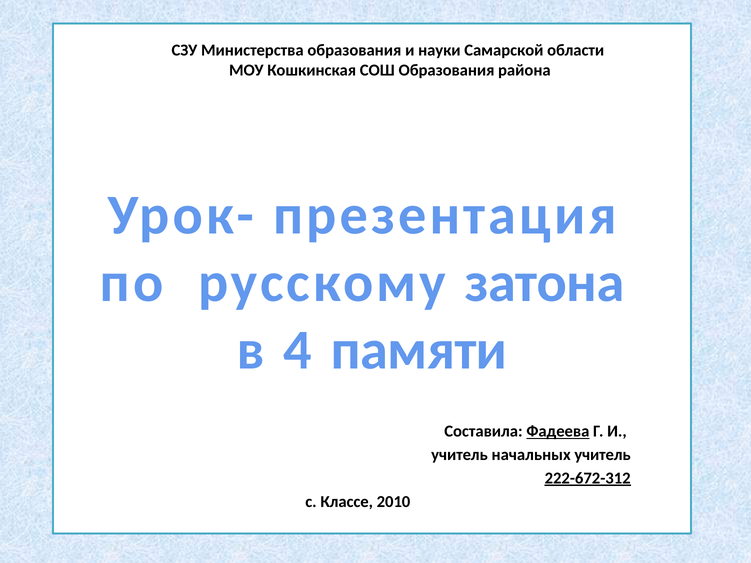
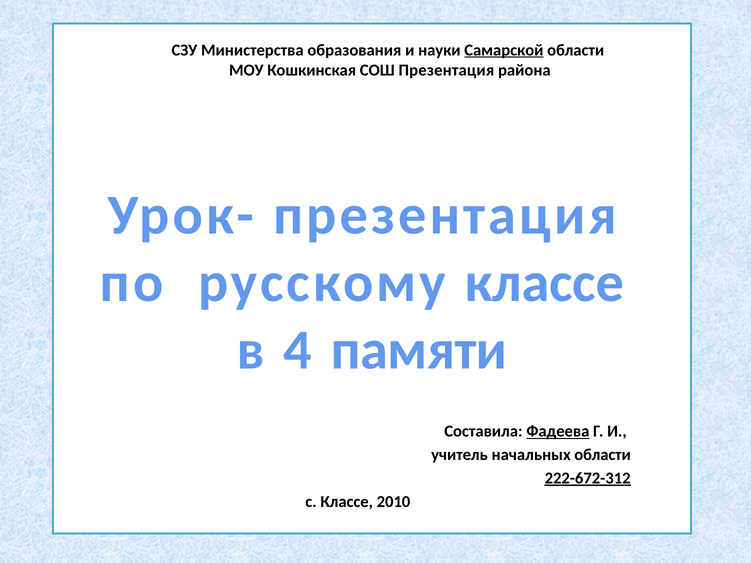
Самарской underline: none -> present (504, 50)
СОШ Образования: Образования -> Презентация (446, 70)
русскому затона: затона -> классе (544, 283)
начальных учитель: учитель -> области (603, 455)
